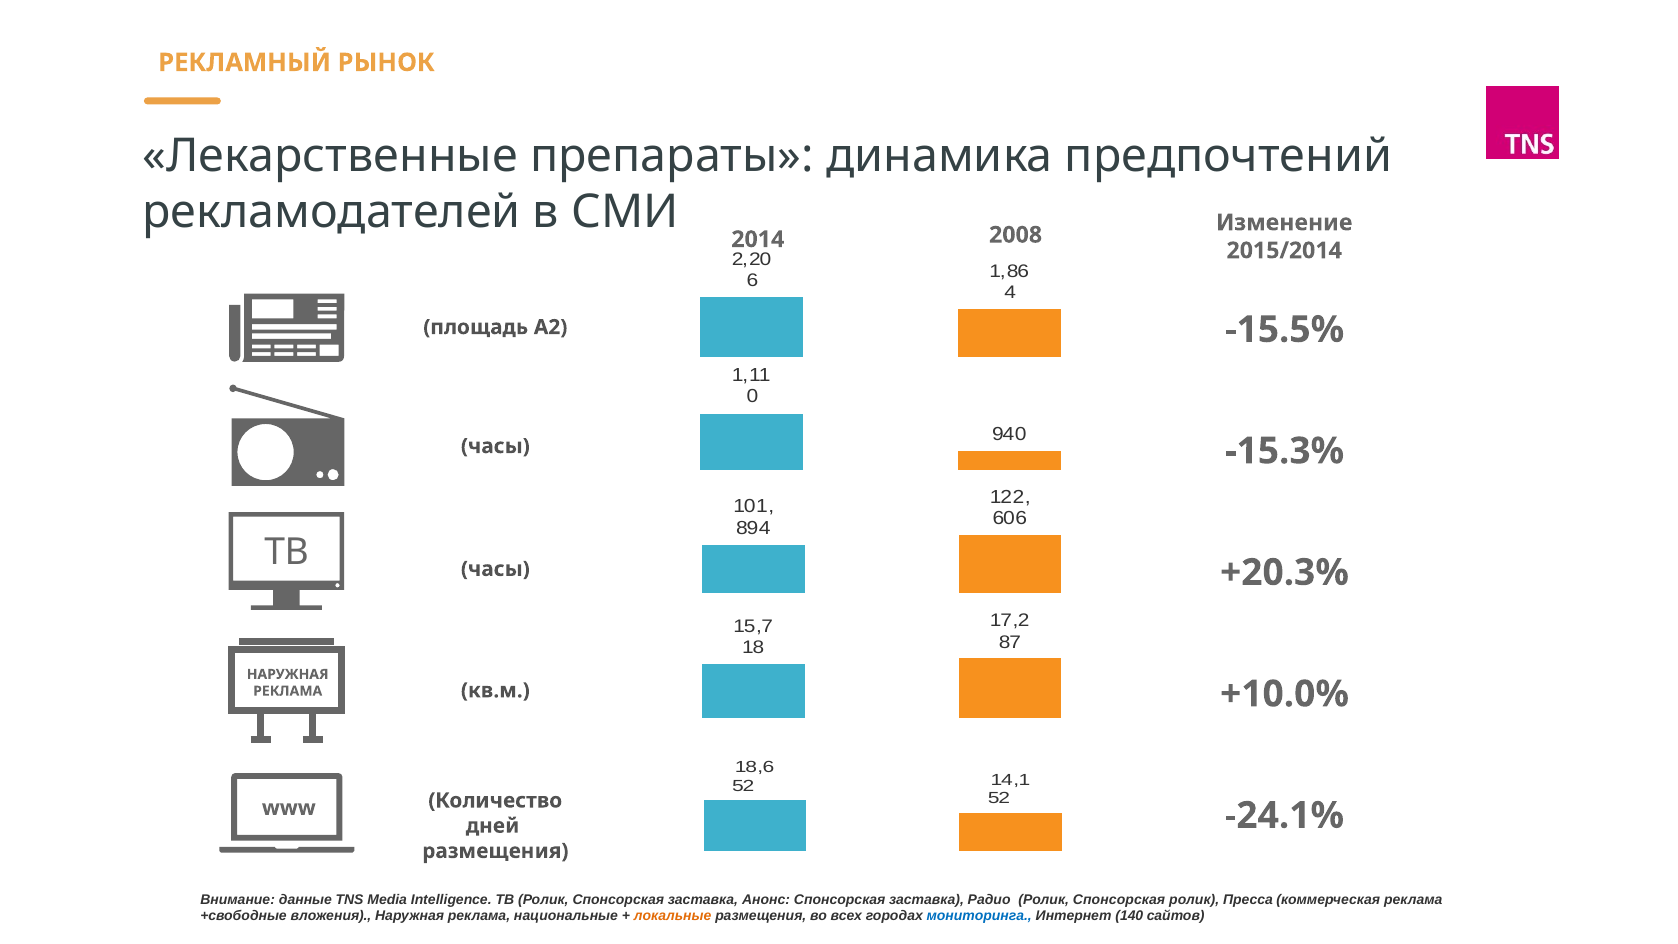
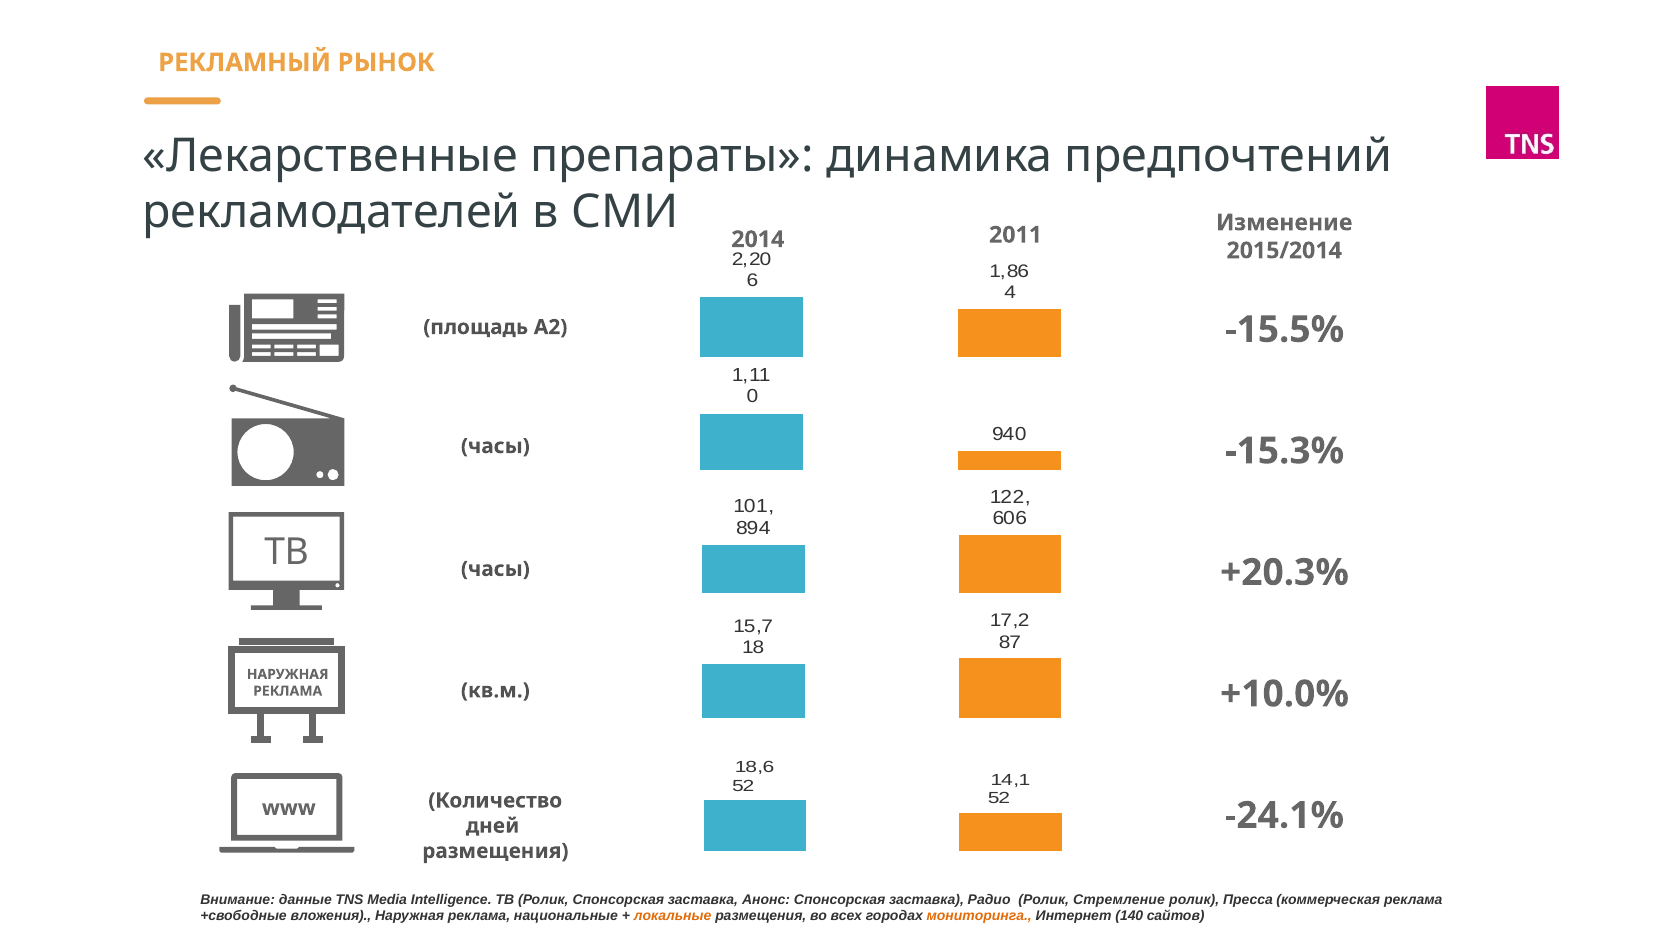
2008: 2008 -> 2011 (1016, 235)
Радио Ролик Спонсорская: Спонсорская -> Стремление (1119, 899)
мониторинга colour: blue -> orange (979, 916)
